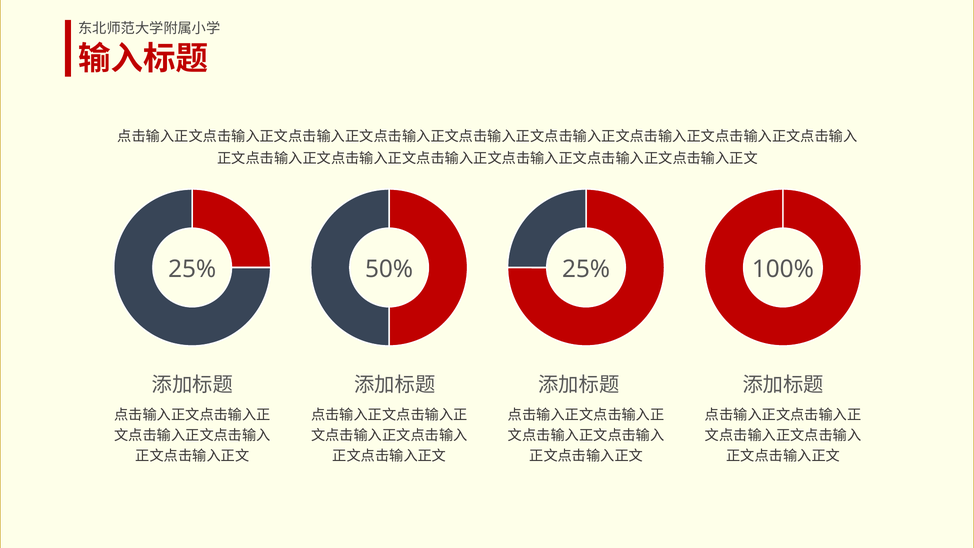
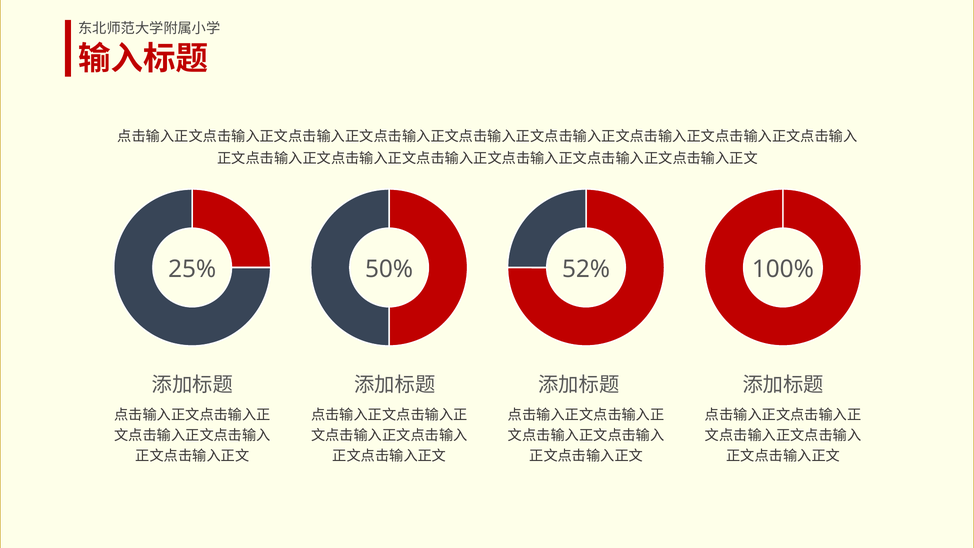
25% 25%: 25% -> 52% (586, 269)
